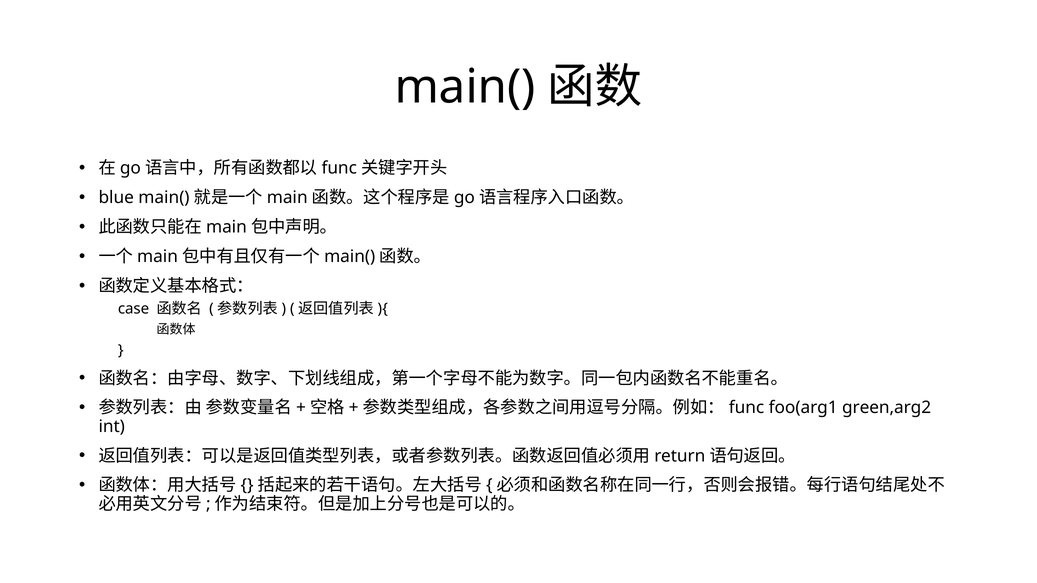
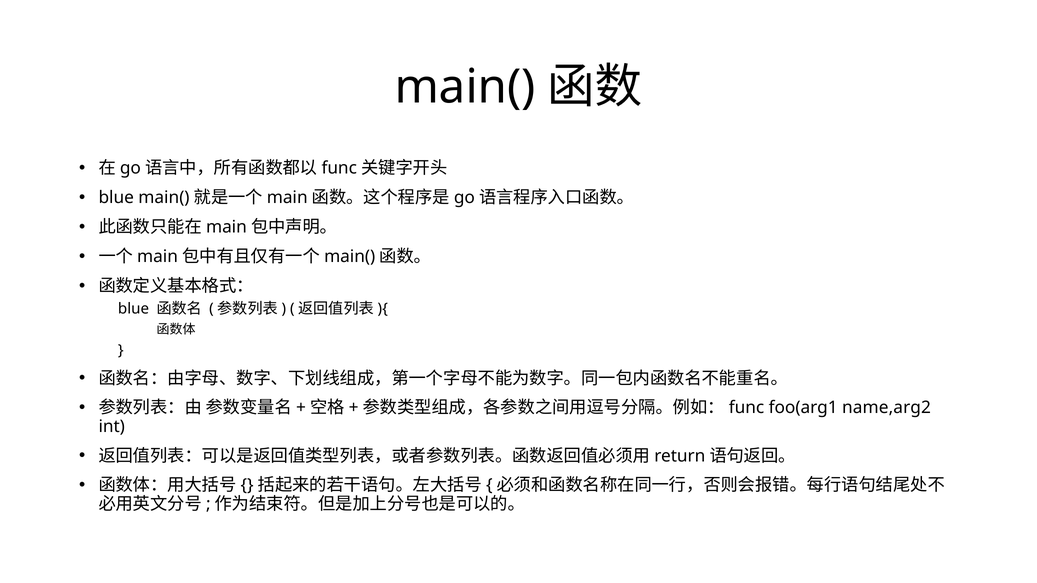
case: case -> blue (134, 309)
green,arg2: green,arg2 -> name,arg2 (887, 408)
